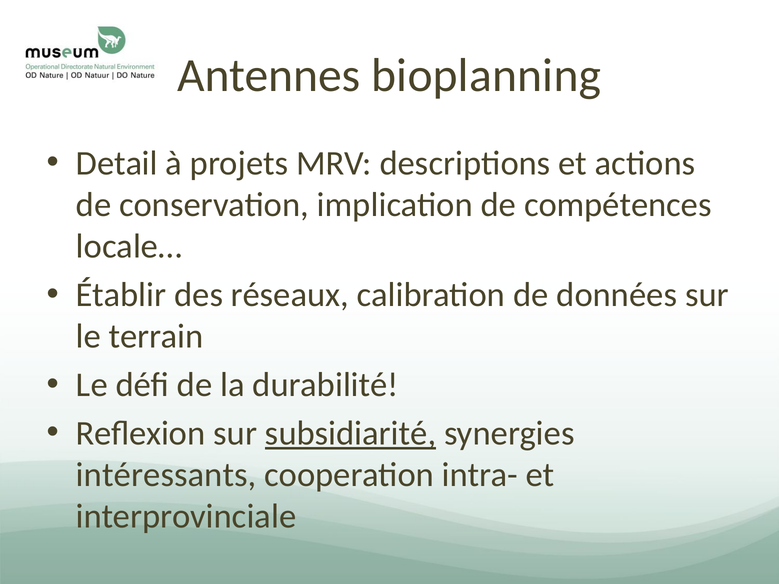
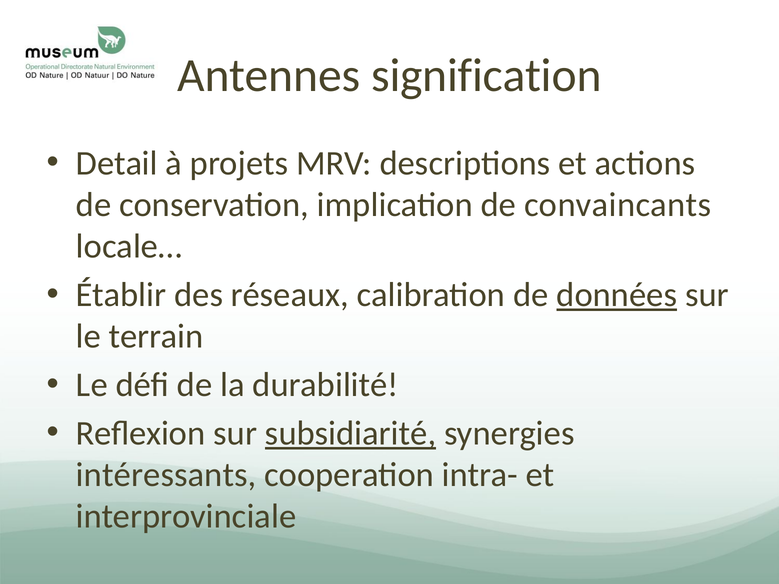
bioplanning: bioplanning -> signification (486, 75)
compétences: compétences -> convaincants (618, 205)
données underline: none -> present (617, 295)
